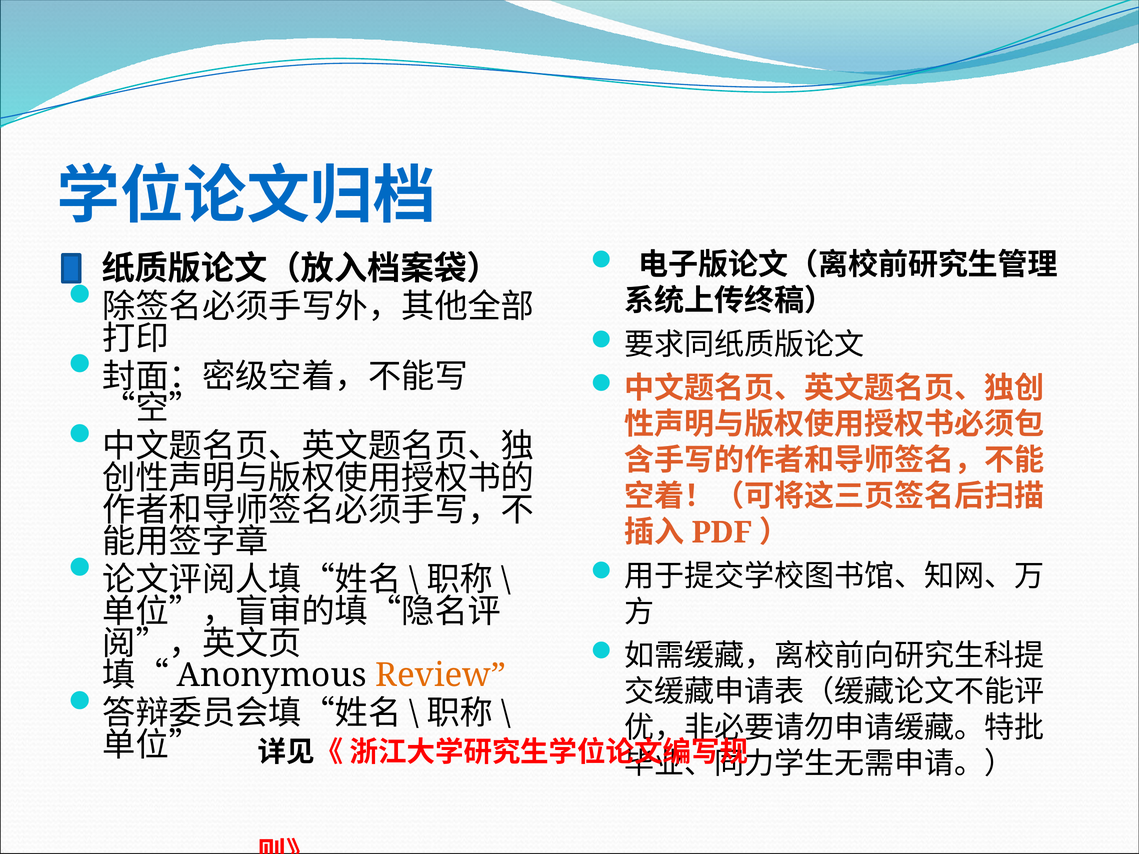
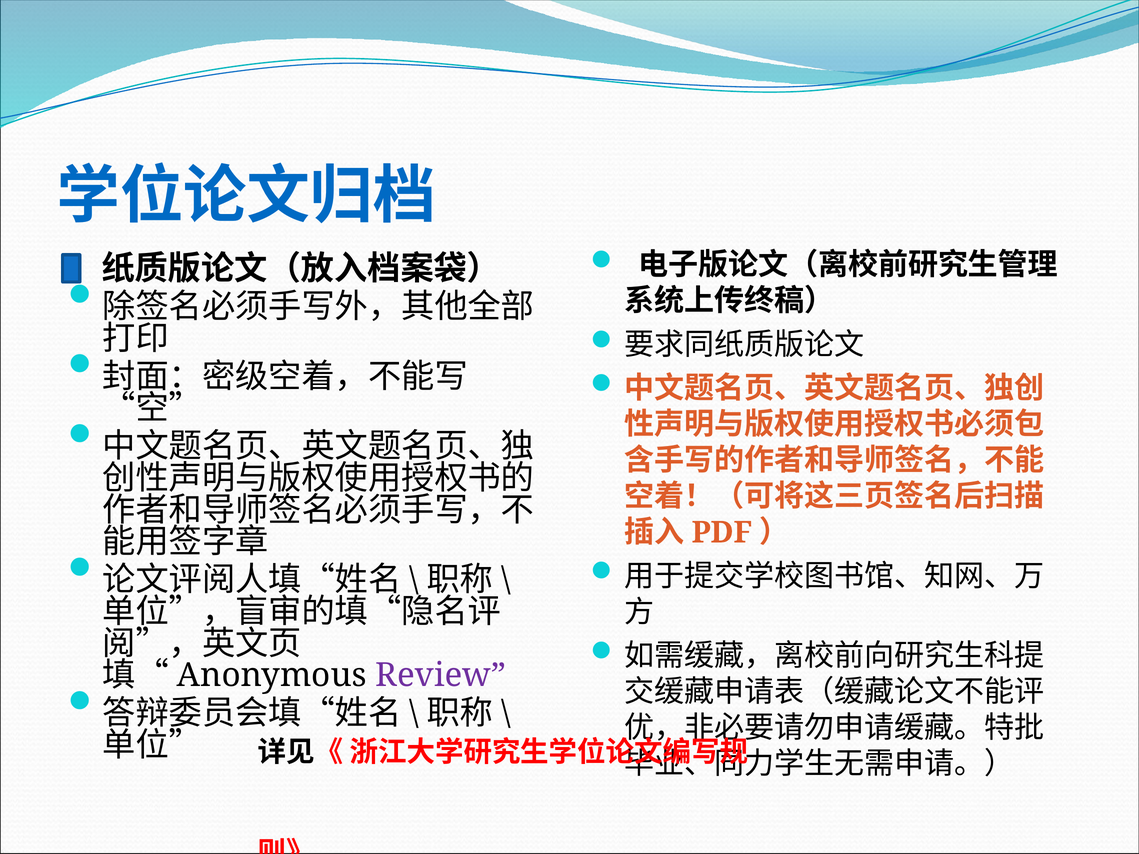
Review colour: orange -> purple (441, 676)
